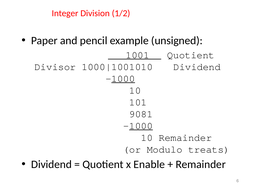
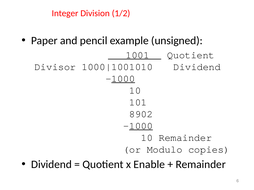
9081: 9081 -> 8902 (141, 114)
treats: treats -> copies (209, 150)
